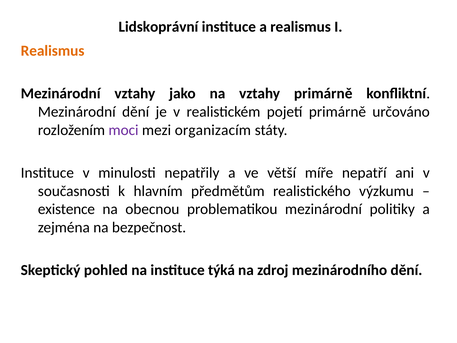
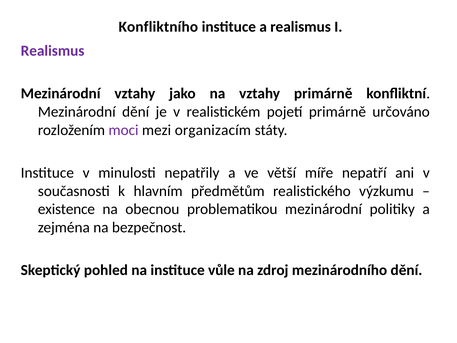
Lidskoprávní: Lidskoprávní -> Konfliktního (158, 27)
Realismus colour: orange -> purple (53, 51)
týká: týká -> vůle (221, 270)
